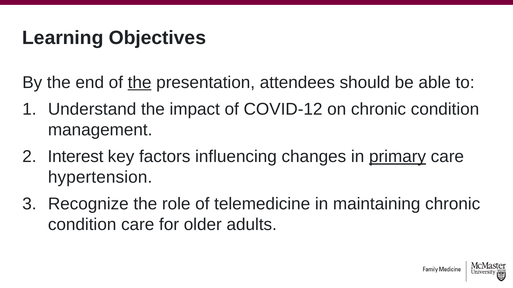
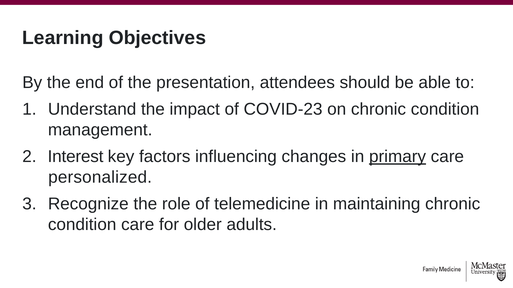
the underline: present -> none (140, 83)
COVID-12: COVID-12 -> COVID-23 (283, 109)
hypertension: hypertension -> personalized (100, 177)
